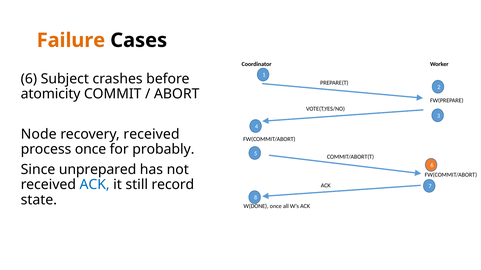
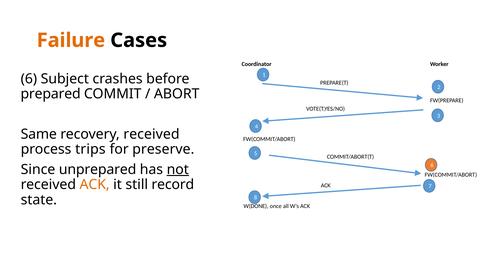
atomicity: atomicity -> prepared (51, 94)
Node: Node -> Same (39, 135)
process once: once -> trips (90, 150)
probably: probably -> preserve (163, 150)
not underline: none -> present (178, 170)
ACK colour: blue -> orange (95, 185)
